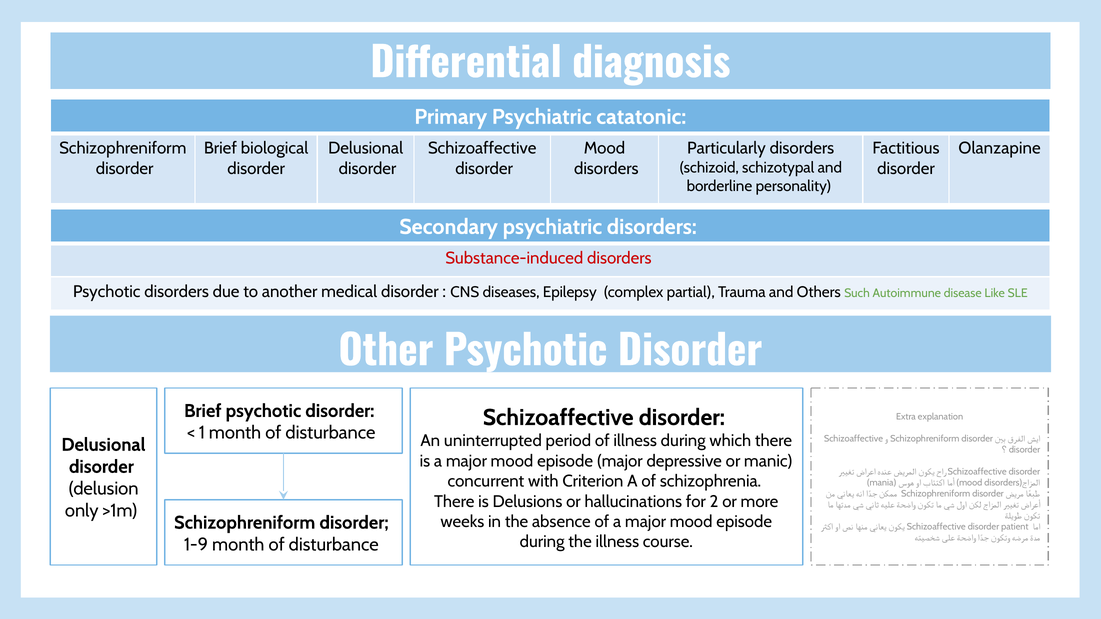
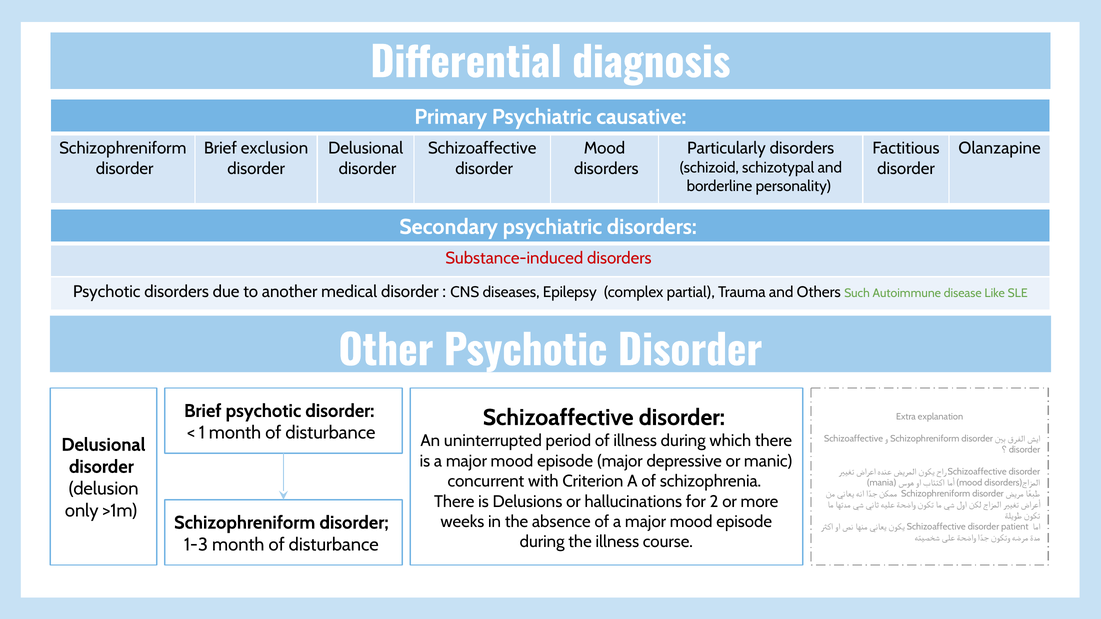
catatonic: catatonic -> causative (641, 117)
biological: biological -> exclusion (274, 148)
1-9: 1-9 -> 1-3 (196, 545)
